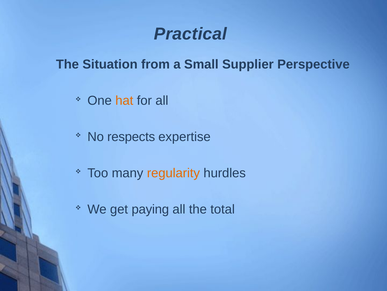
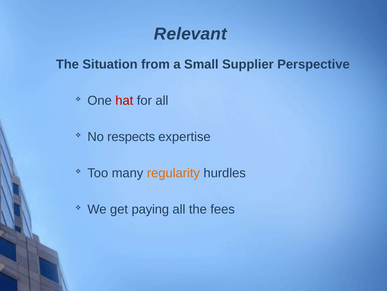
Practical: Practical -> Relevant (190, 34)
hat colour: orange -> red (124, 100)
total: total -> fees (223, 209)
